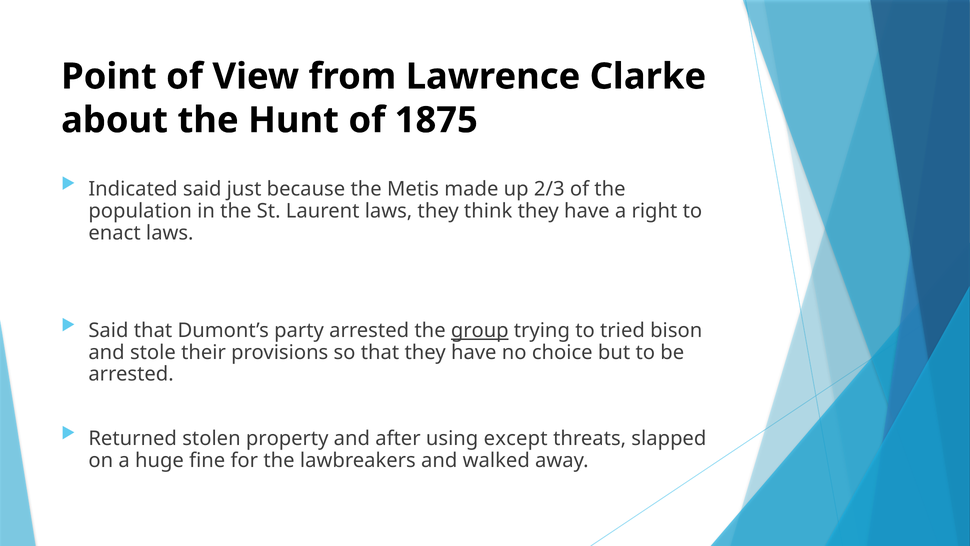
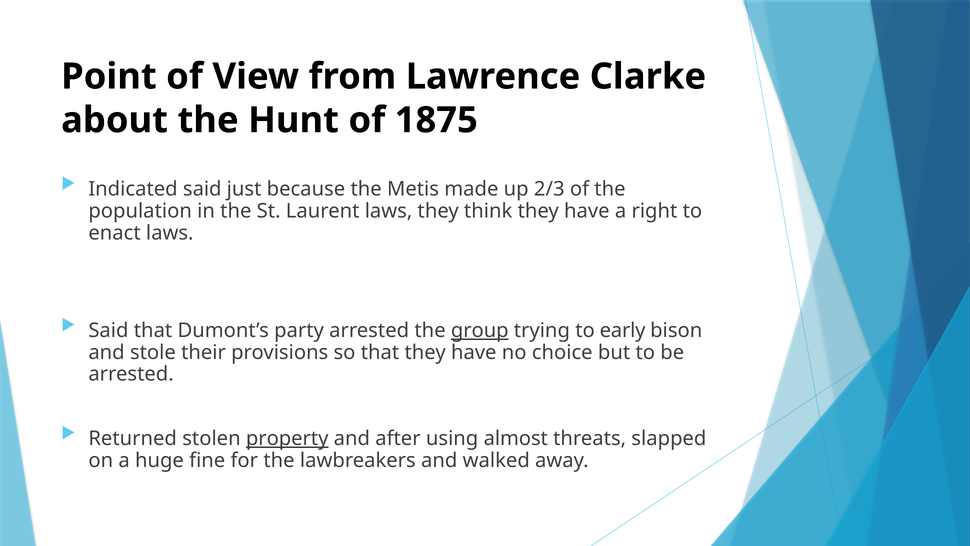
tried: tried -> early (623, 330)
property underline: none -> present (287, 438)
except: except -> almost (516, 438)
